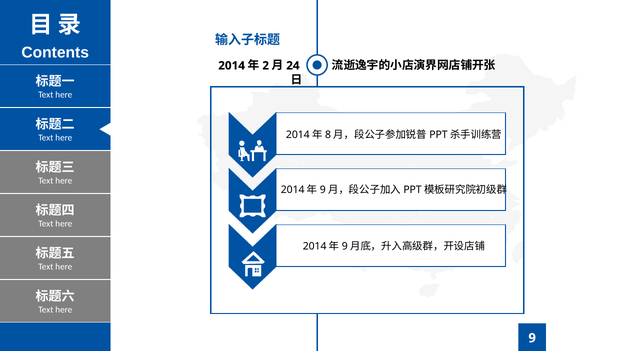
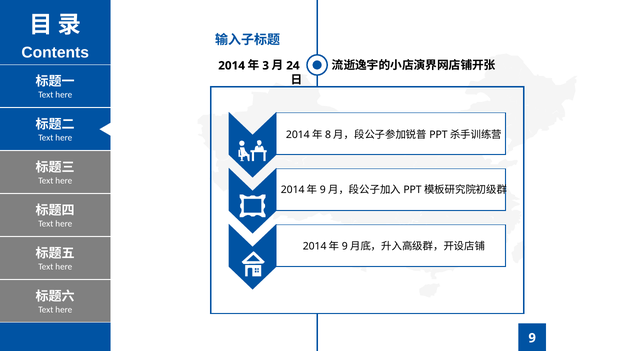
2: 2 -> 3 (266, 66)
